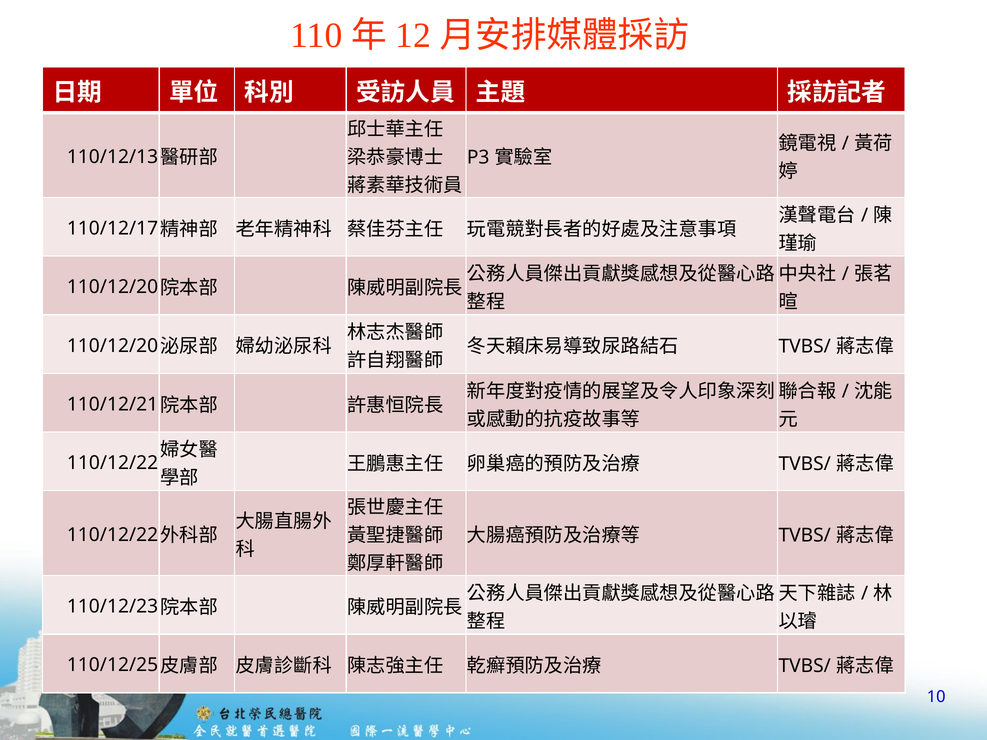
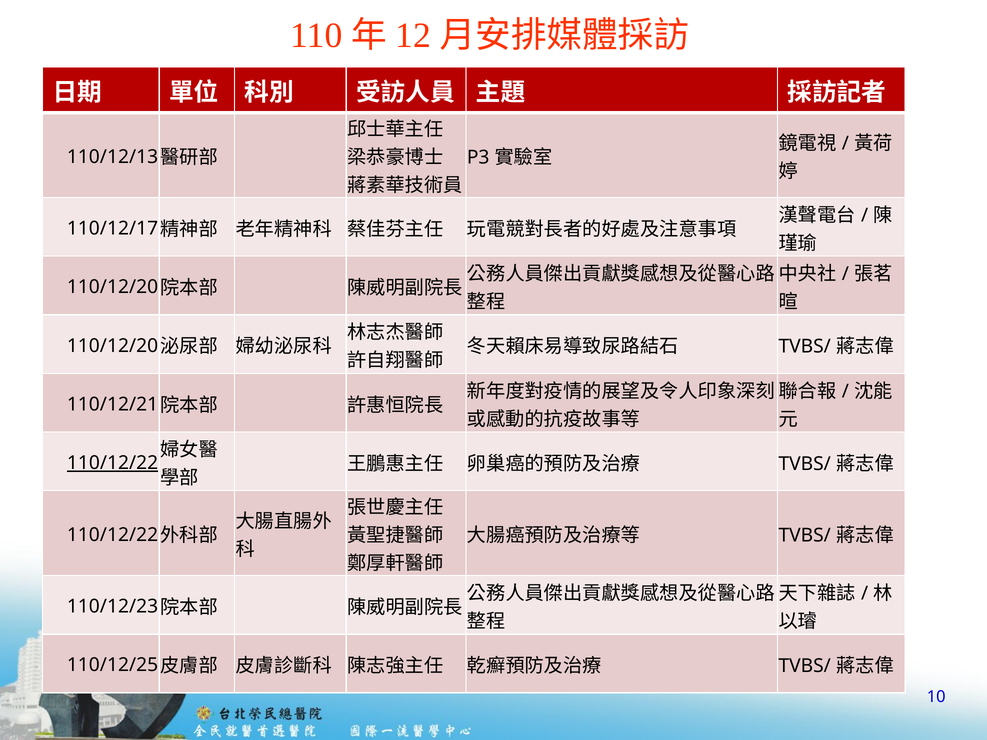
110/12/22 underline: none -> present (113, 463)
